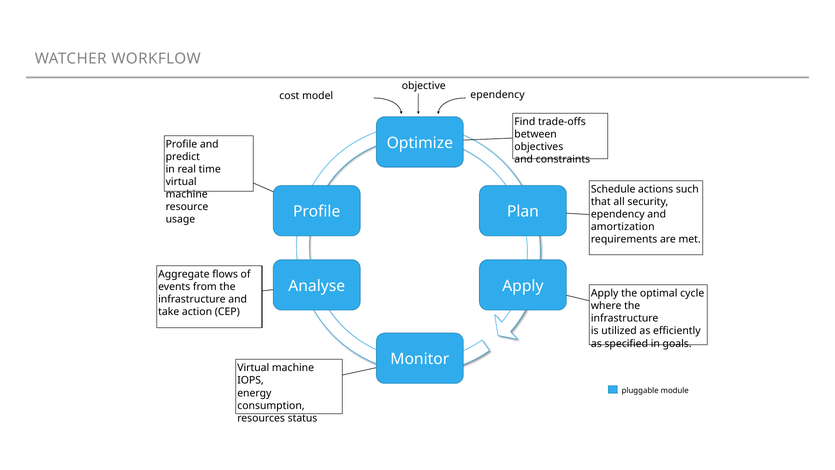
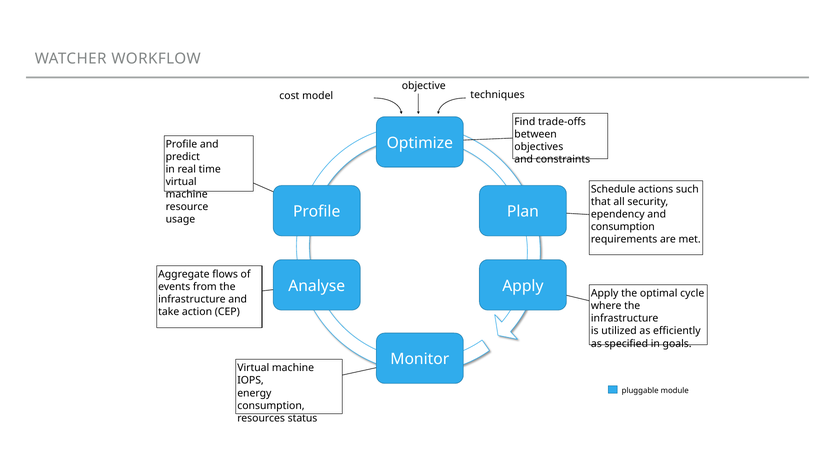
model ependency: ependency -> techniques (498, 95)
amortization: amortization -> consumption (623, 227)
